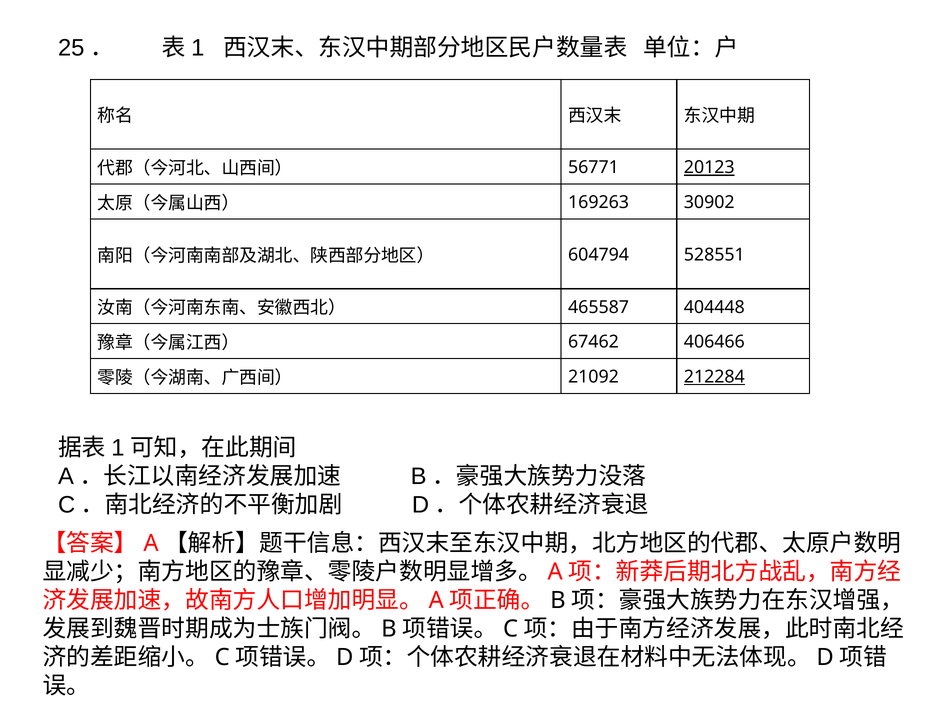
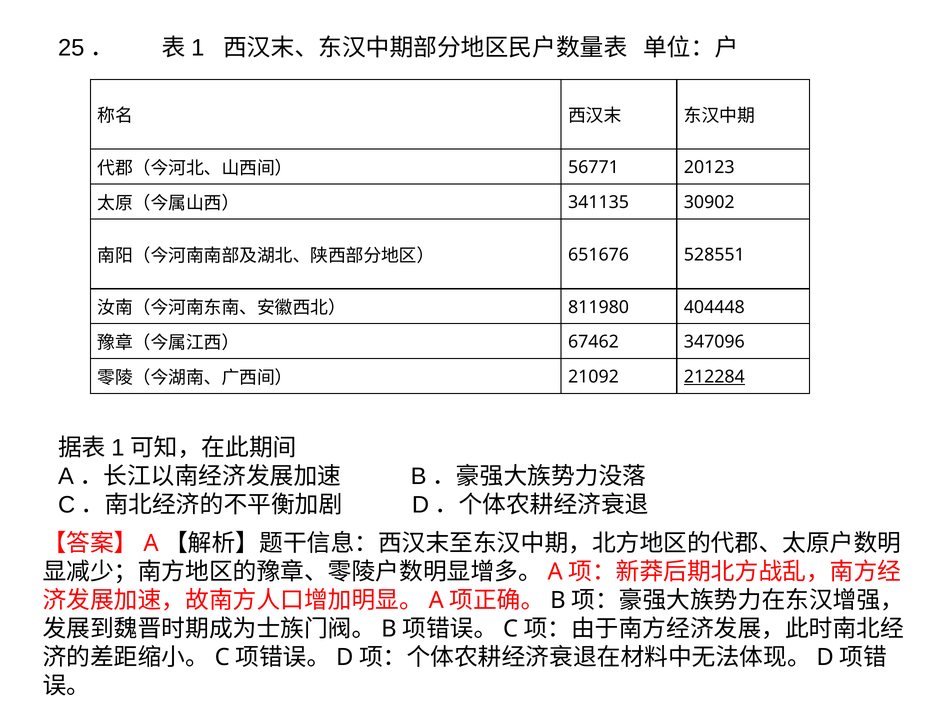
20123 underline: present -> none (709, 167)
169263: 169263 -> 341135 (599, 202)
604794: 604794 -> 651676 (599, 255)
465587: 465587 -> 811980 (599, 307)
406466: 406466 -> 347096 (714, 342)
